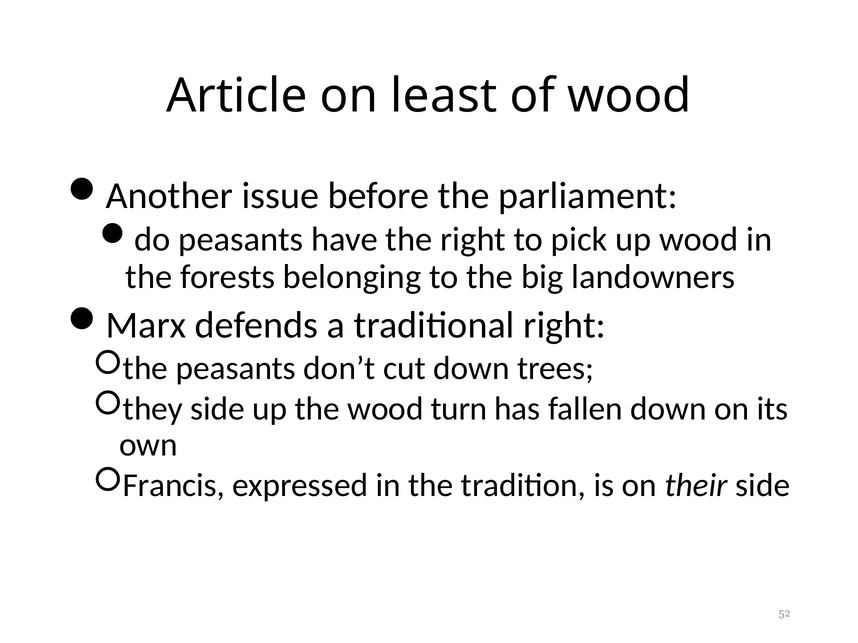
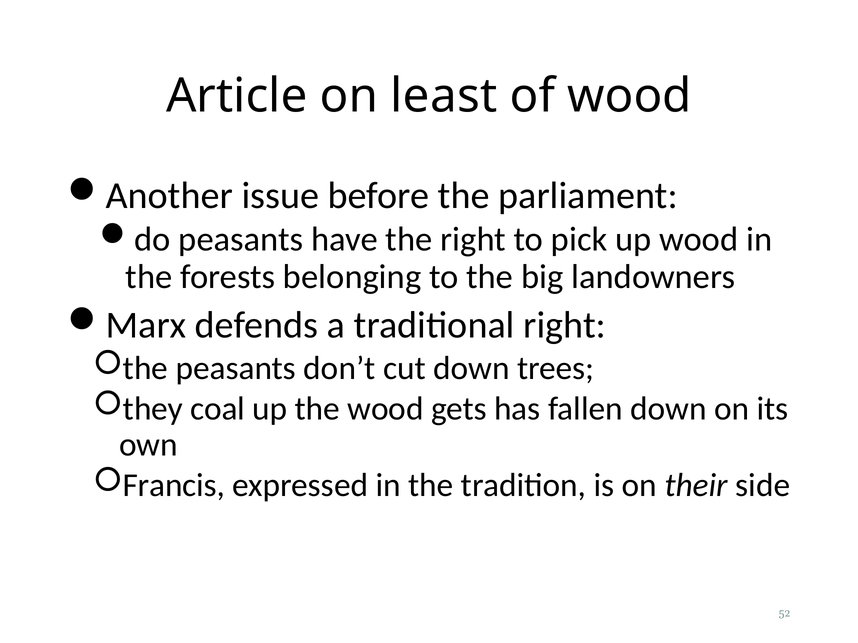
they side: side -> coal (218, 409)
turn: turn -> gets (459, 409)
